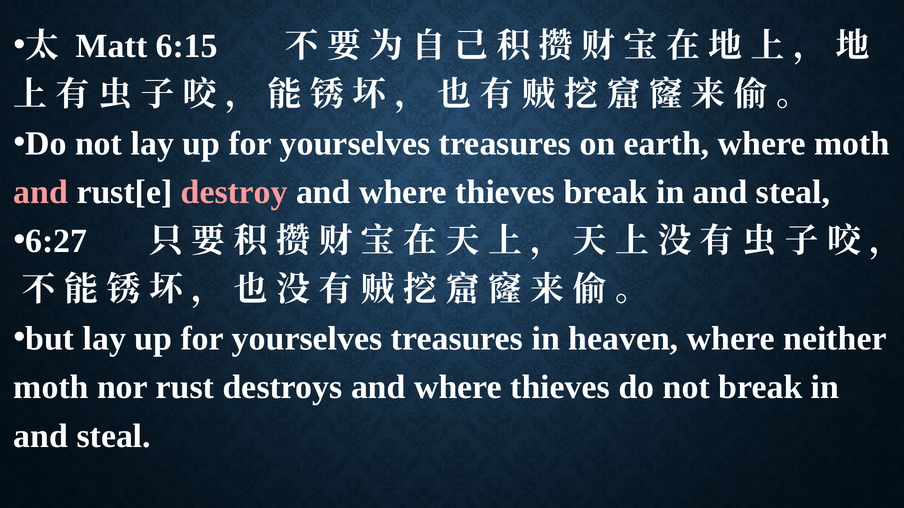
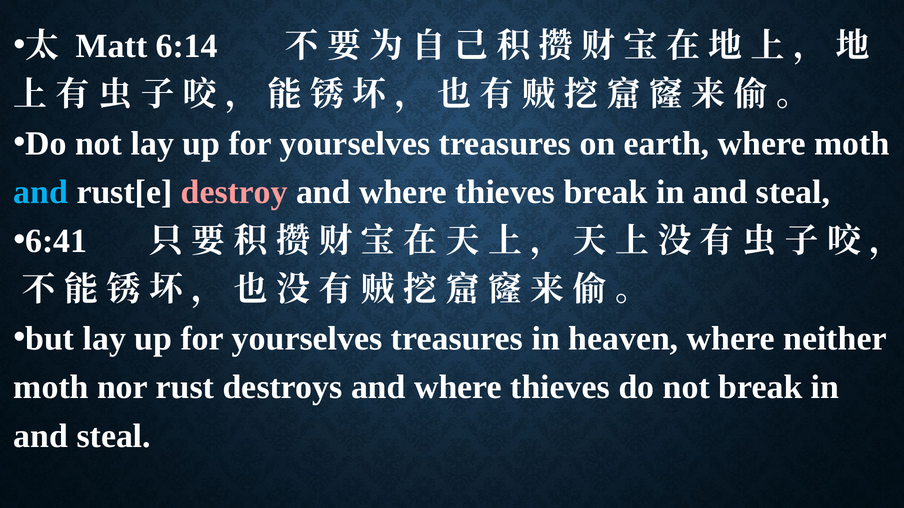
6:15: 6:15 -> 6:14 (187, 46)
and colour: pink -> light blue (41, 192)
6:27: 6:27 -> 6:41 (56, 241)
